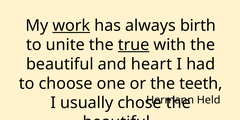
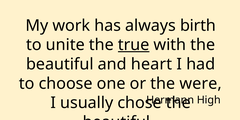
work underline: present -> none (71, 25)
teeth: teeth -> were (201, 84)
Held: Held -> High (209, 100)
